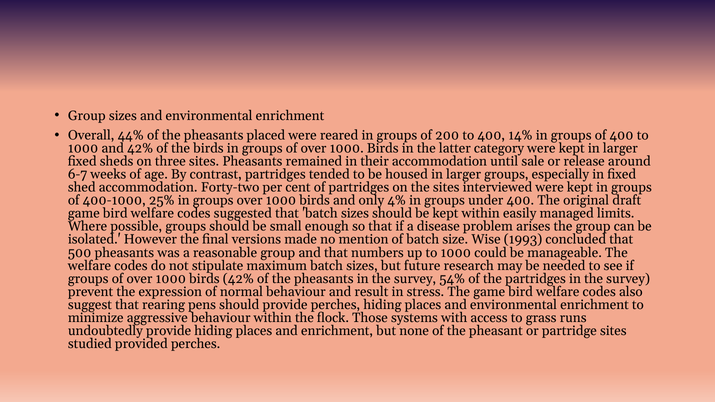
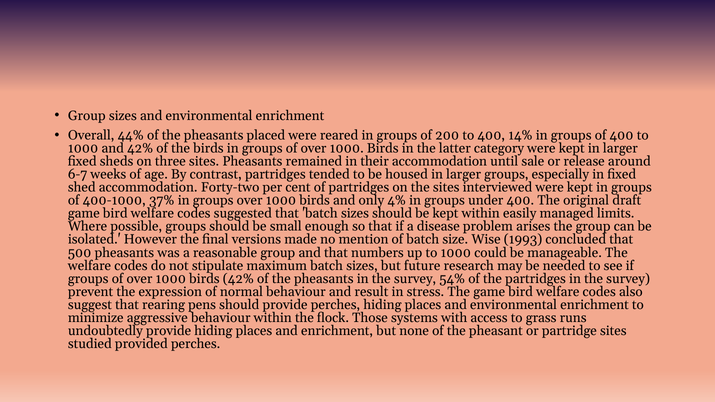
25%: 25% -> 37% (162, 201)
